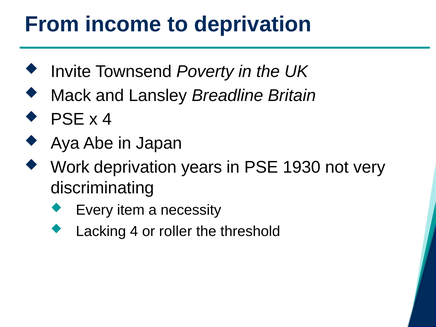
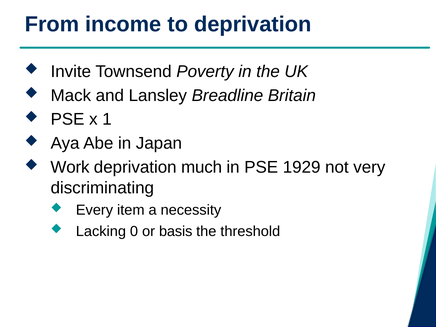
x 4: 4 -> 1 (107, 119)
years: years -> much (202, 167)
1930: 1930 -> 1929 (302, 167)
Lacking 4: 4 -> 0 (134, 231)
roller: roller -> basis (176, 231)
